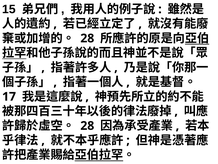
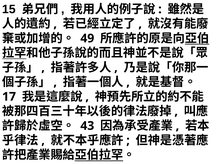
28: 28 -> 49 (87, 38)
28: 28 -> 43 (87, 125)
